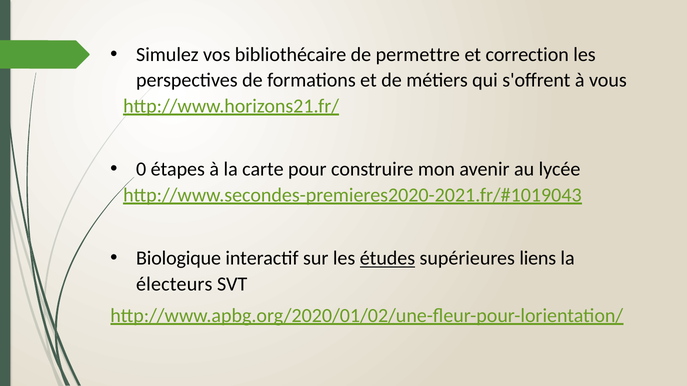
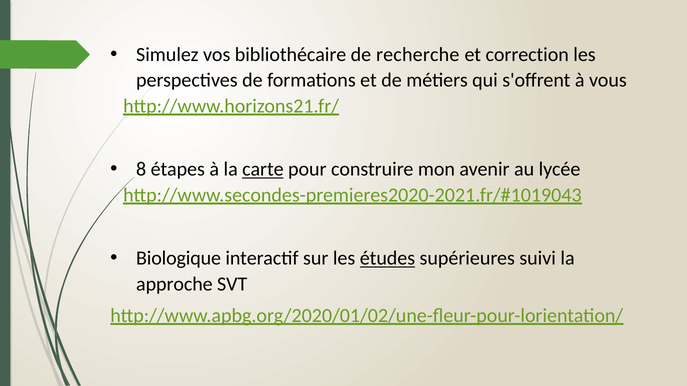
permettre: permettre -> recherche (418, 55)
0: 0 -> 8 (141, 170)
carte underline: none -> present (263, 170)
liens: liens -> suivi (538, 259)
électeurs: électeurs -> approche (174, 284)
